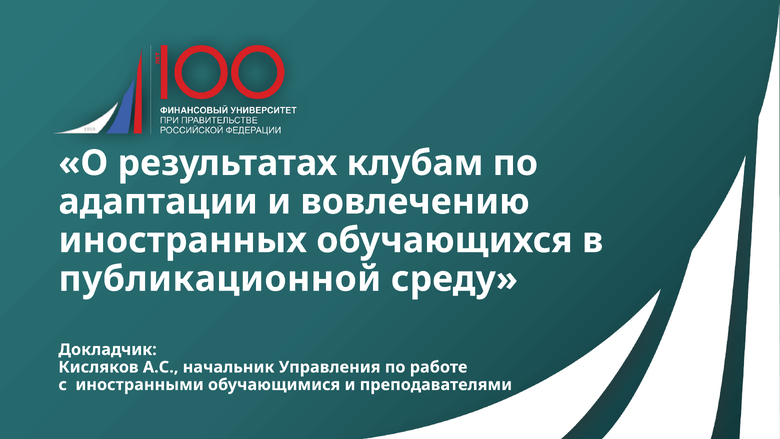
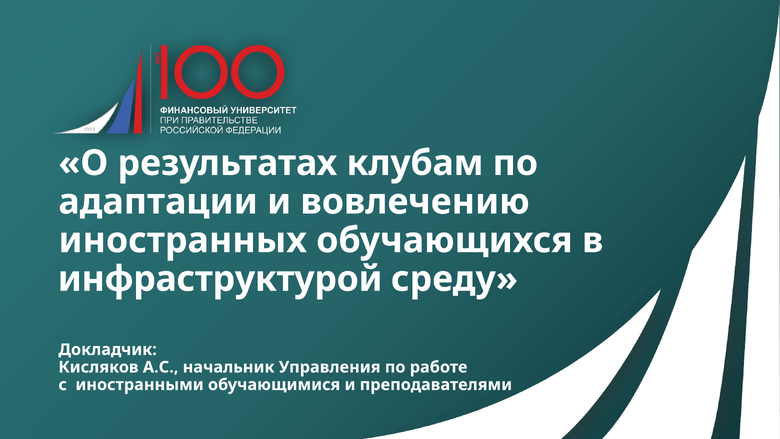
публикационной: публикационной -> инфраструктурой (220, 279)
